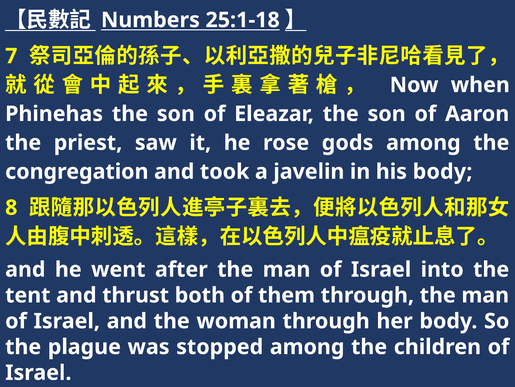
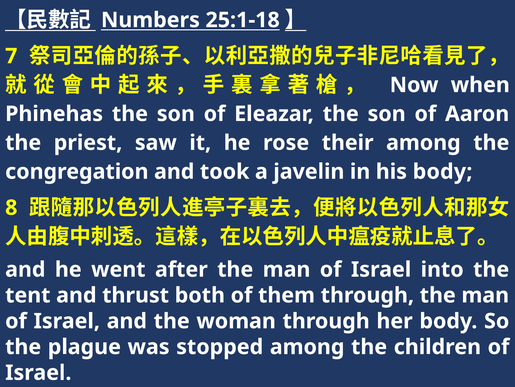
gods: gods -> their (348, 143)
